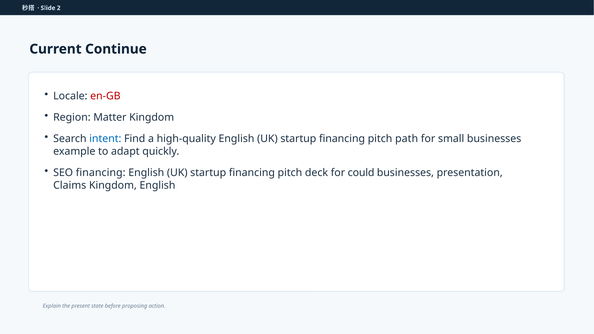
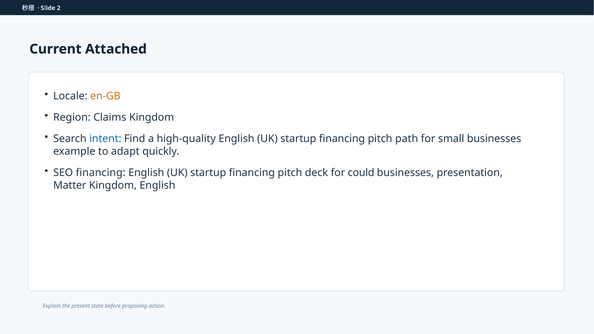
Continue: Continue -> Attached (116, 49)
en-GB colour: red -> orange (105, 96)
Matter: Matter -> Claims (110, 117)
Claims: Claims -> Matter (70, 185)
